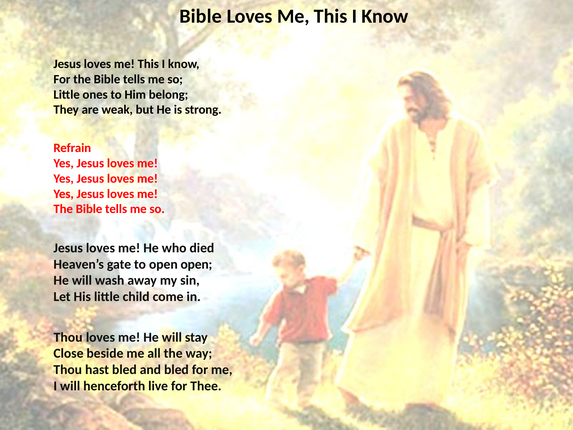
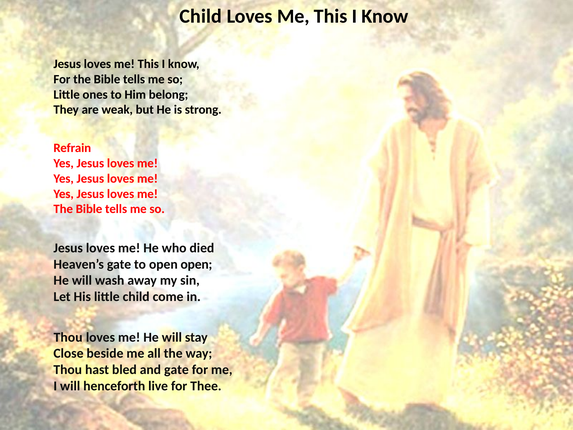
Bible: Bible -> Child (201, 16)
and bled: bled -> gate (176, 369)
